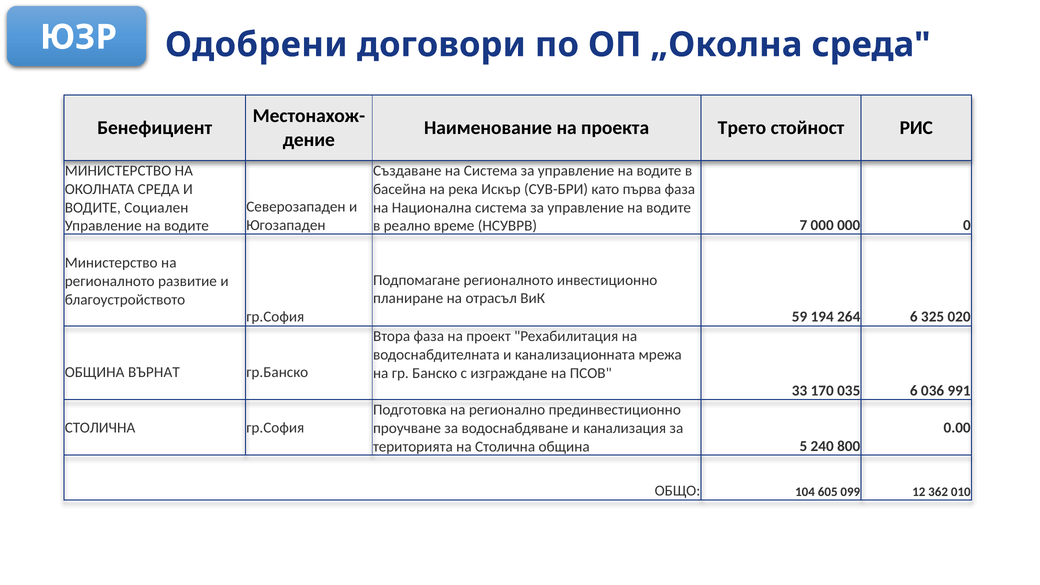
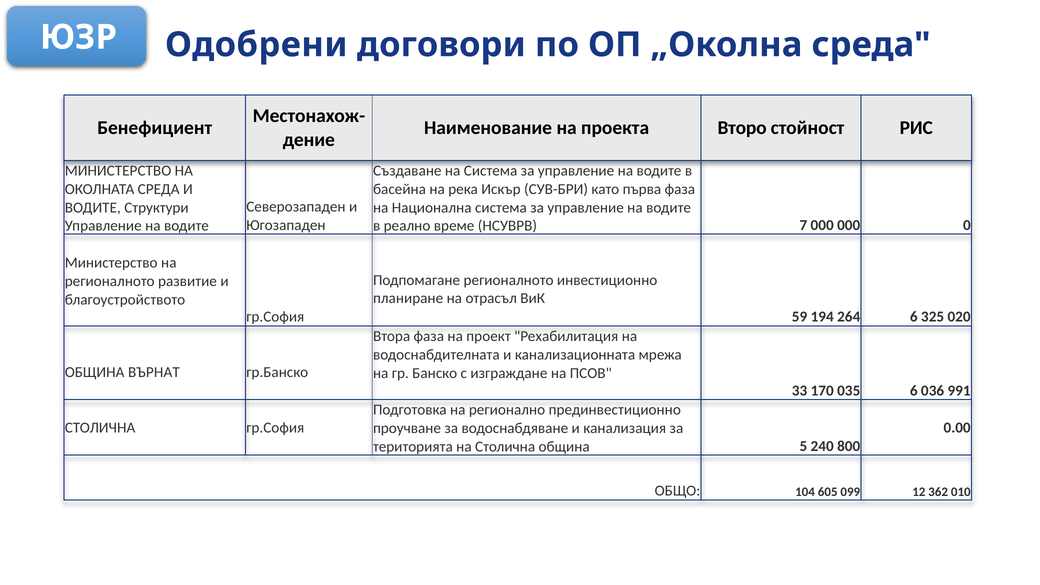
Трето: Трето -> Второ (742, 128)
Социален: Социален -> Структури (156, 207)
